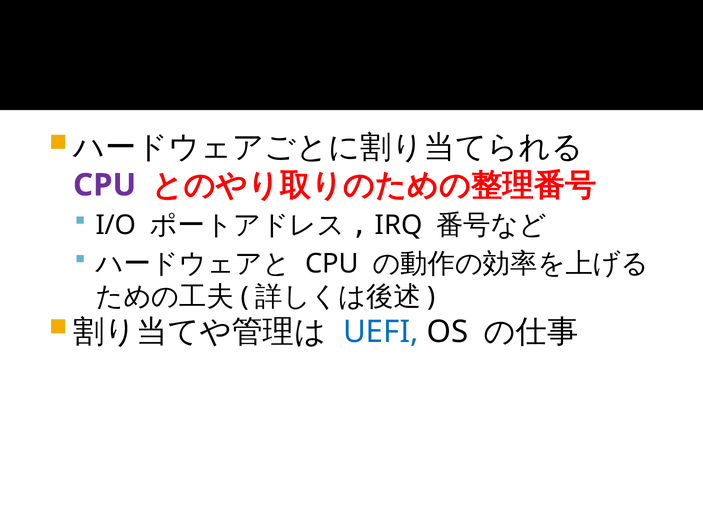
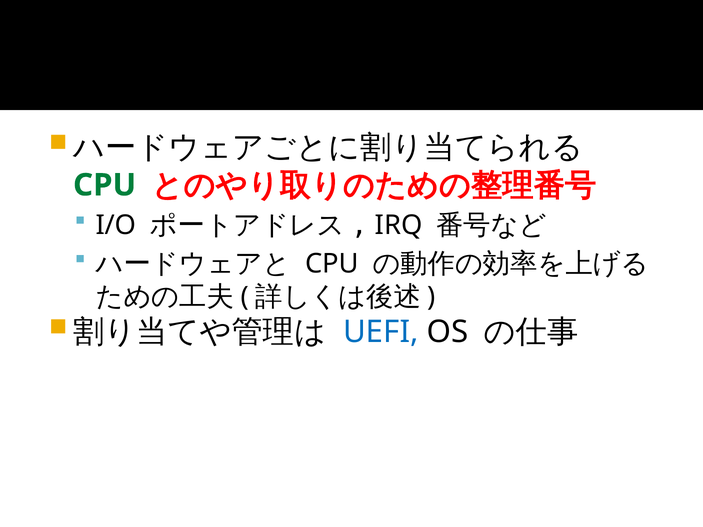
CPU colour: purple -> green (105, 185)
